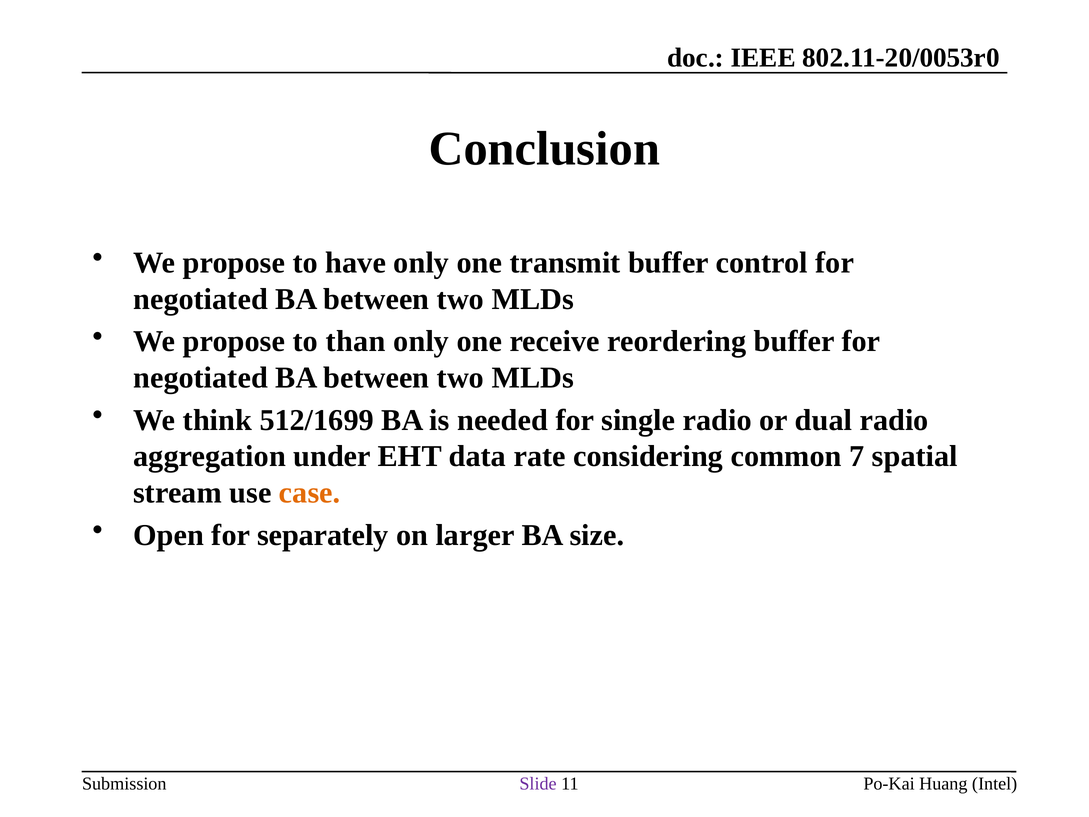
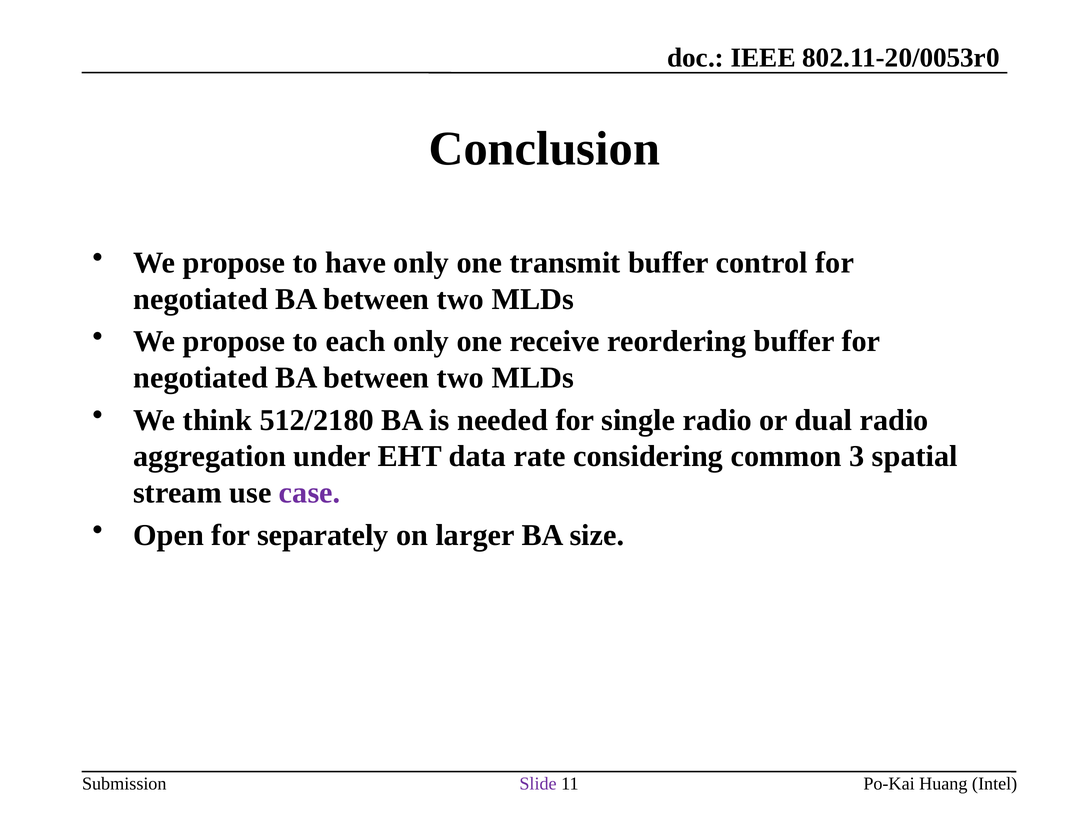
than: than -> each (356, 341)
512/1699: 512/1699 -> 512/2180 (317, 420)
7: 7 -> 3 (857, 456)
case colour: orange -> purple (310, 493)
